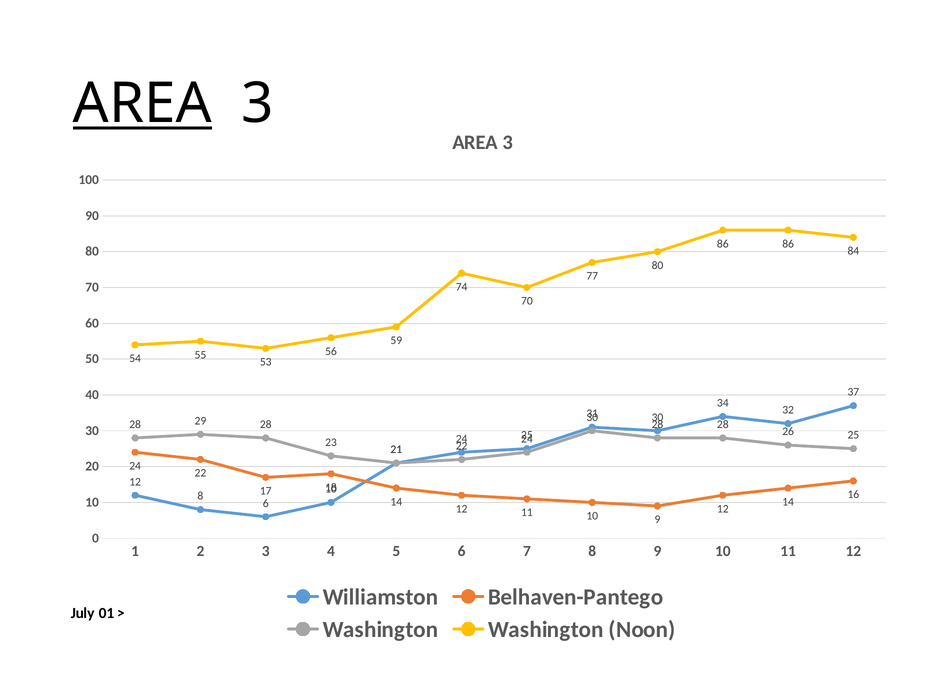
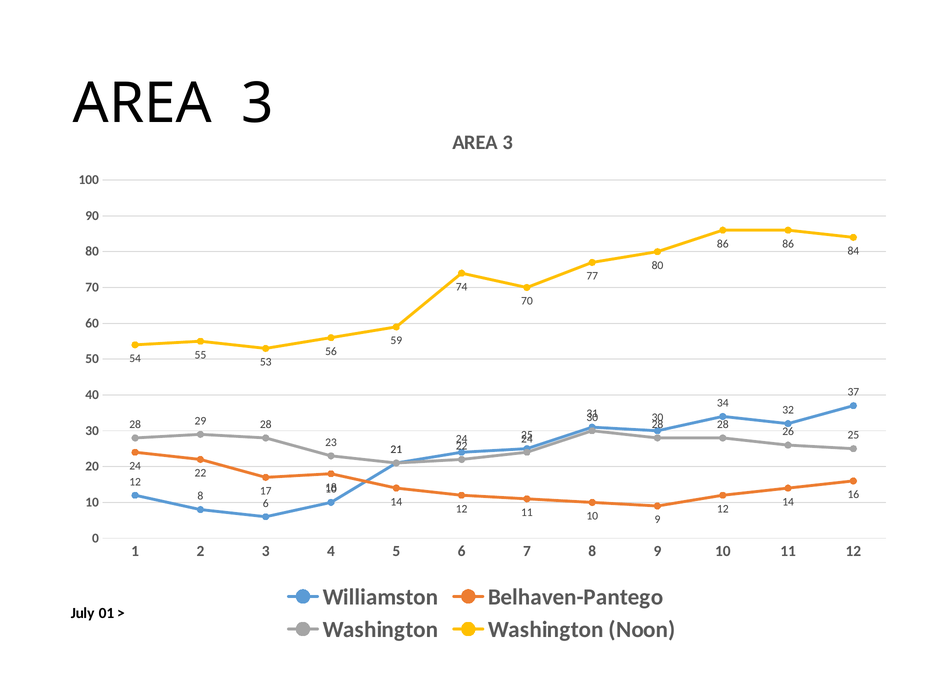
AREA underline: present -> none (142, 104)
